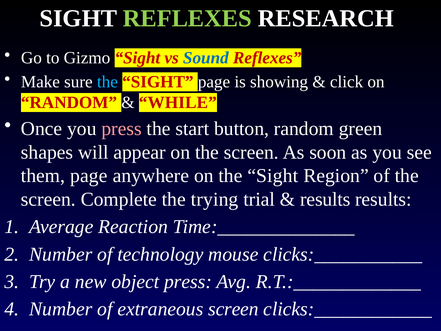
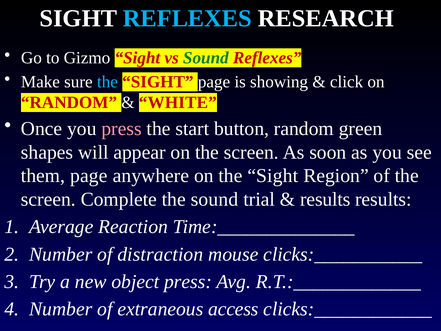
REFLEXES colour: light green -> light blue (187, 18)
Sound colour: blue -> green (206, 58)
WHILE: WHILE -> WHITE (178, 102)
the trying: trying -> sound (215, 199)
technology: technology -> distraction (160, 254)
extraneous screen: screen -> access (233, 309)
